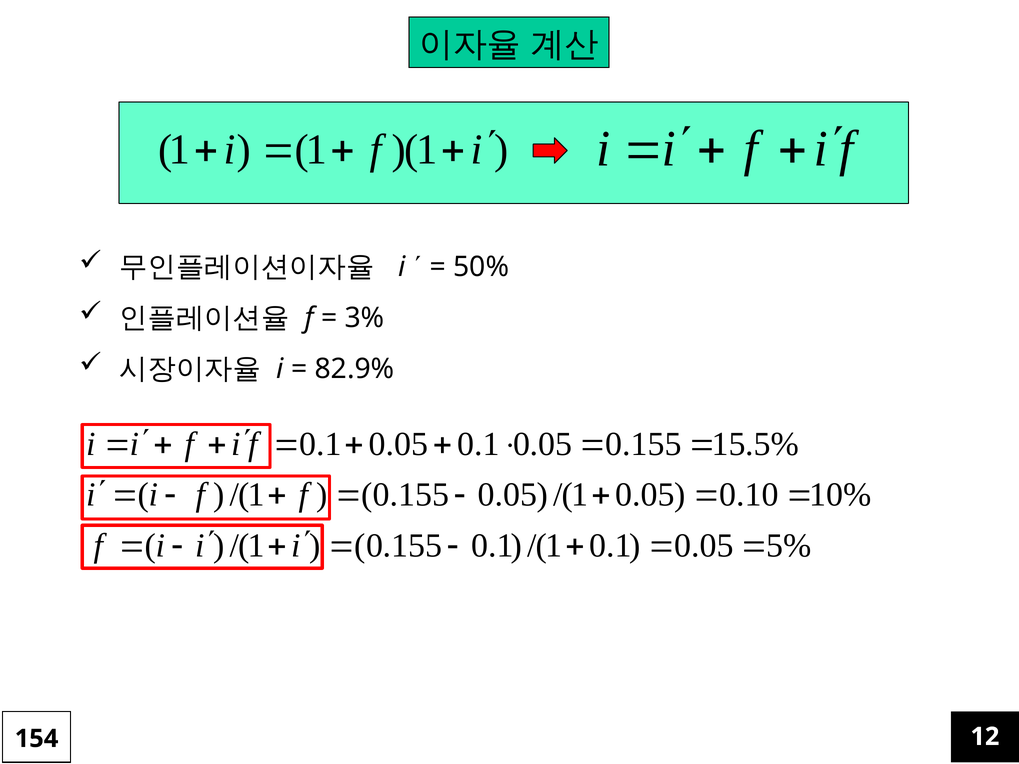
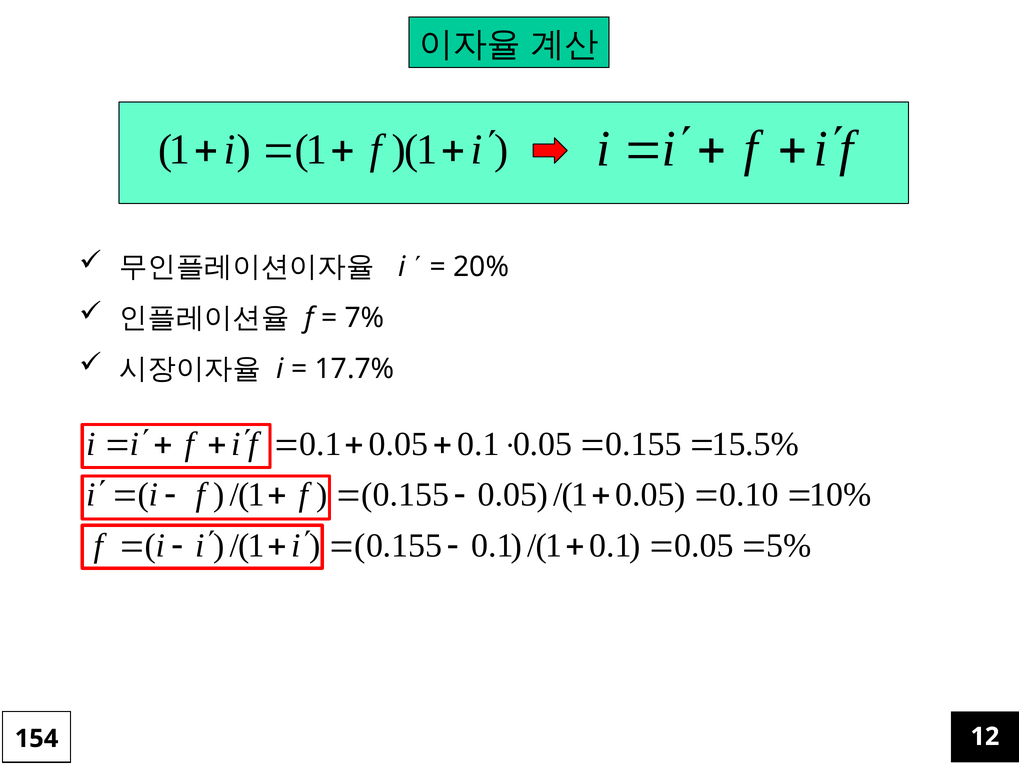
50%: 50% -> 20% (481, 267)
3%: 3% -> 7% (365, 318)
82.9%: 82.9% -> 17.7% (355, 369)
